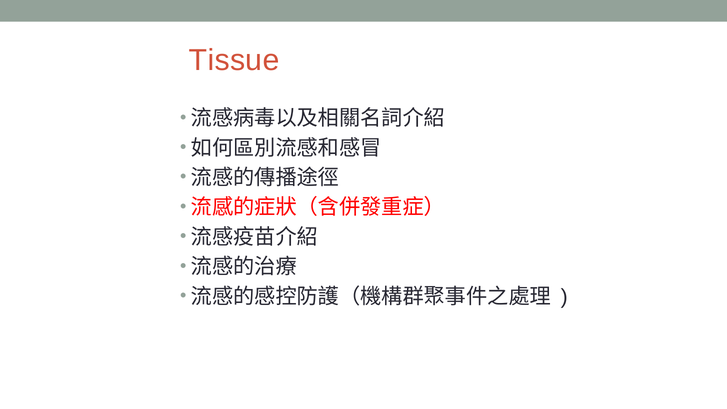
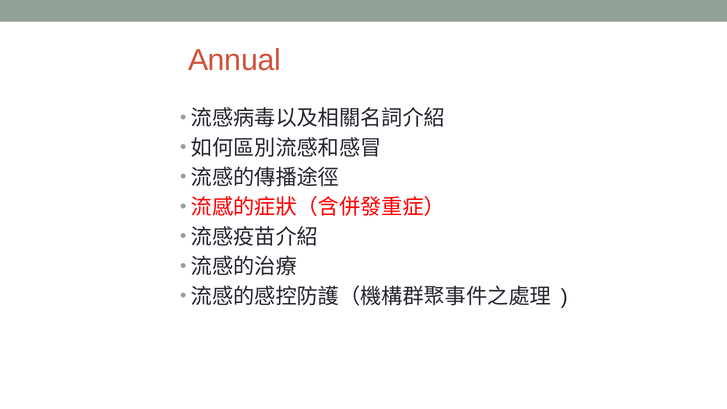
Tissue: Tissue -> Annual (234, 60)
